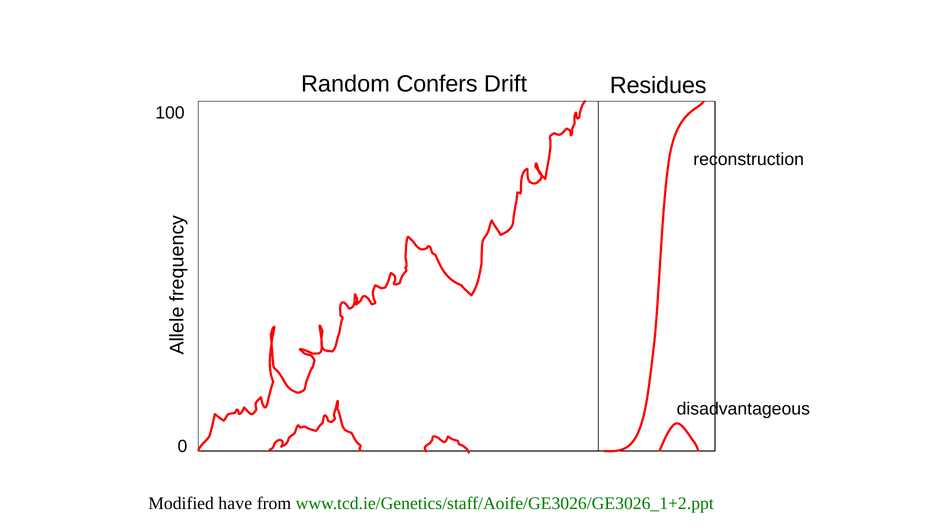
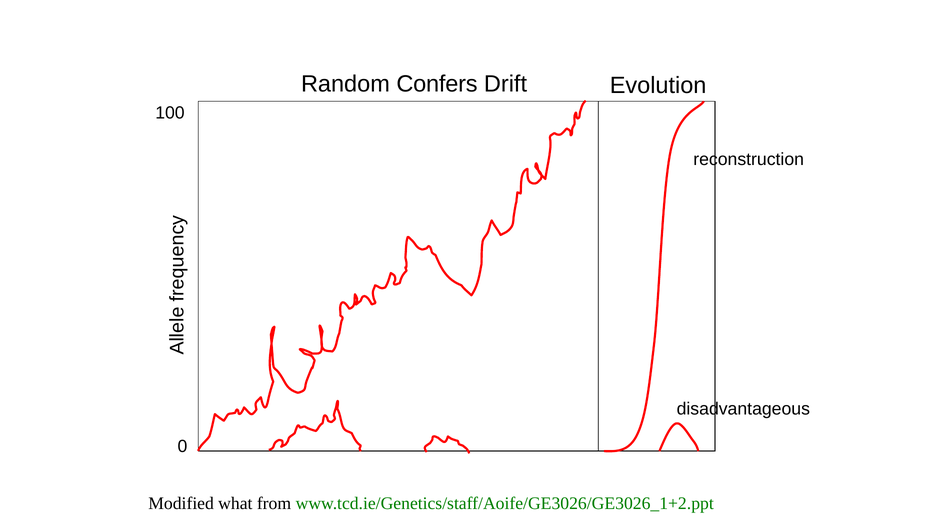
Residues: Residues -> Evolution (658, 85)
have: have -> what (235, 503)
